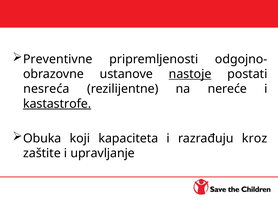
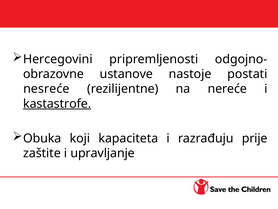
Preventivne: Preventivne -> Hercegovini (58, 59)
nastoje underline: present -> none (190, 74)
nesreća: nesreća -> nesreće (46, 89)
kroz: kroz -> prije (255, 138)
